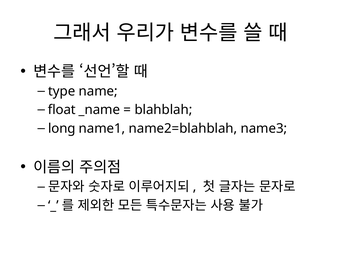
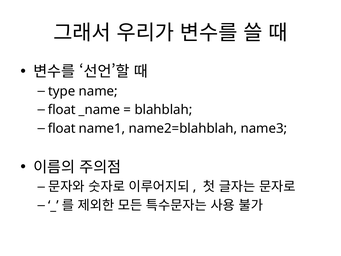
long: long -> float (62, 128)
